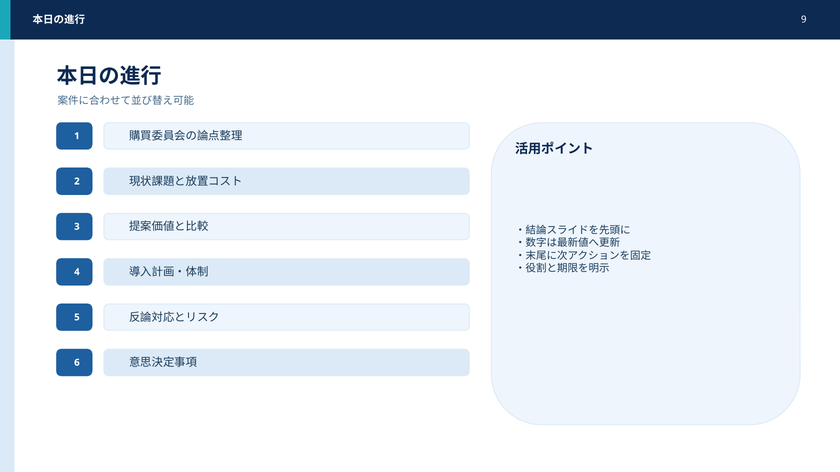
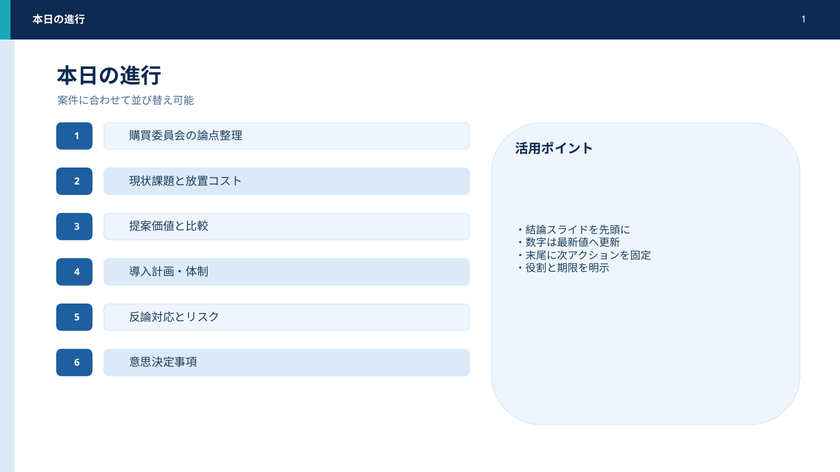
9: 9 -> 1 (804, 20)
